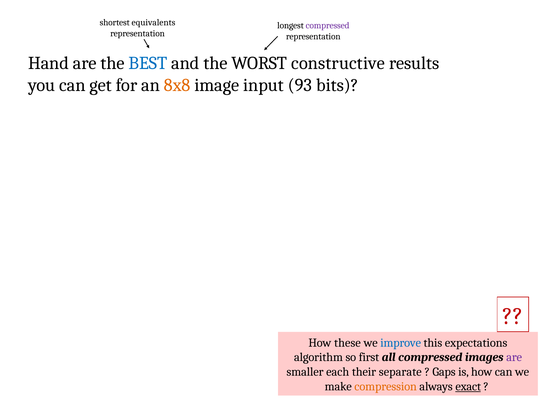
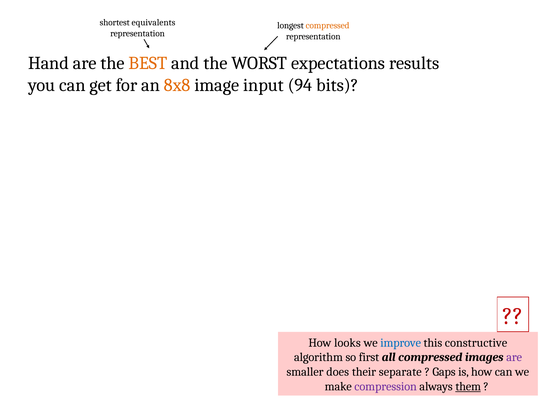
compressed colour: purple -> orange (328, 26)
BEST colour: blue -> orange (148, 63)
constructive: constructive -> expectations (338, 63)
93: 93 -> 94 (300, 85)
these: these -> looks (347, 343)
expectations: expectations -> constructive (476, 343)
each: each -> does (338, 372)
compression colour: orange -> purple (386, 387)
exact: exact -> them (468, 387)
